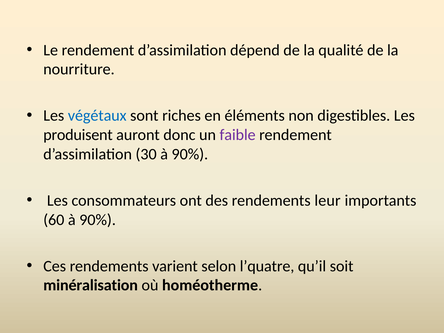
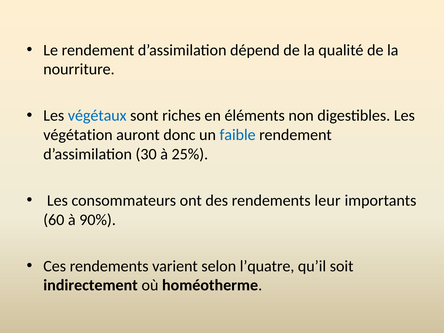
produisent: produisent -> végétation (78, 135)
faible colour: purple -> blue (238, 135)
30 à 90%: 90% -> 25% (190, 154)
minéralisation: minéralisation -> indirectement (91, 285)
